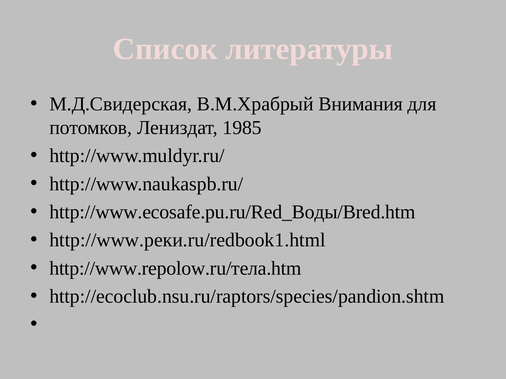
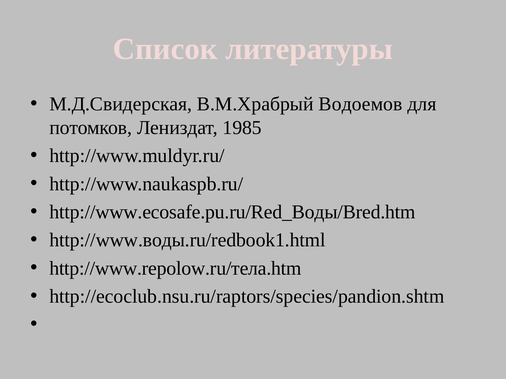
Внимания: Внимания -> Водоемов (360, 104)
http://www.реки.ru/redbook1.html: http://www.реки.ru/redbook1.html -> http://www.воды.ru/redbook1.html (187, 240)
